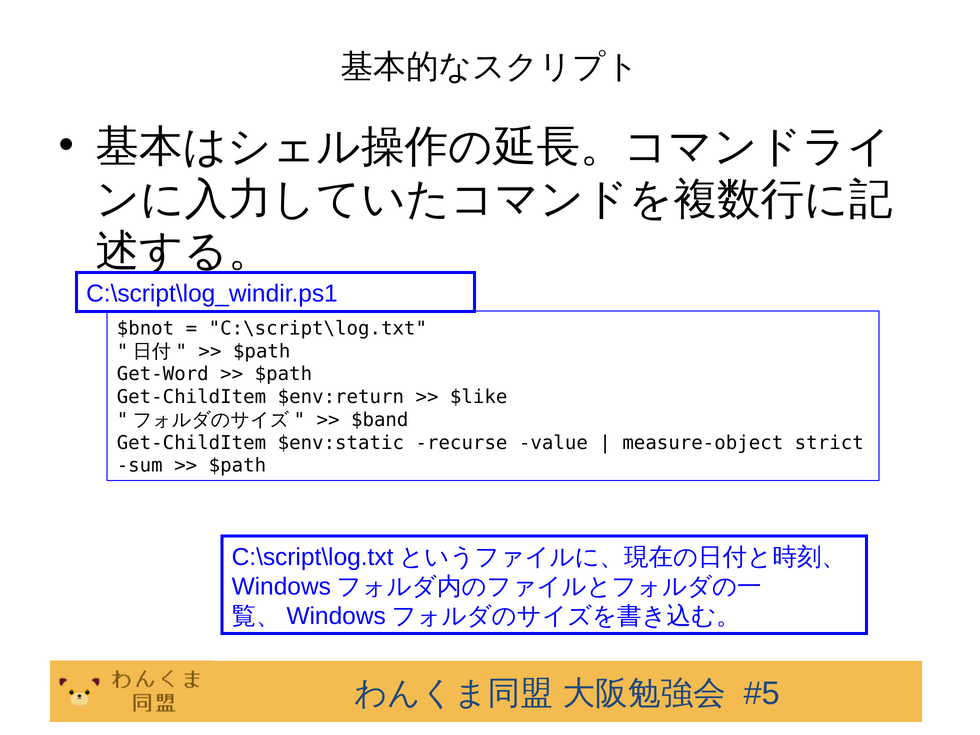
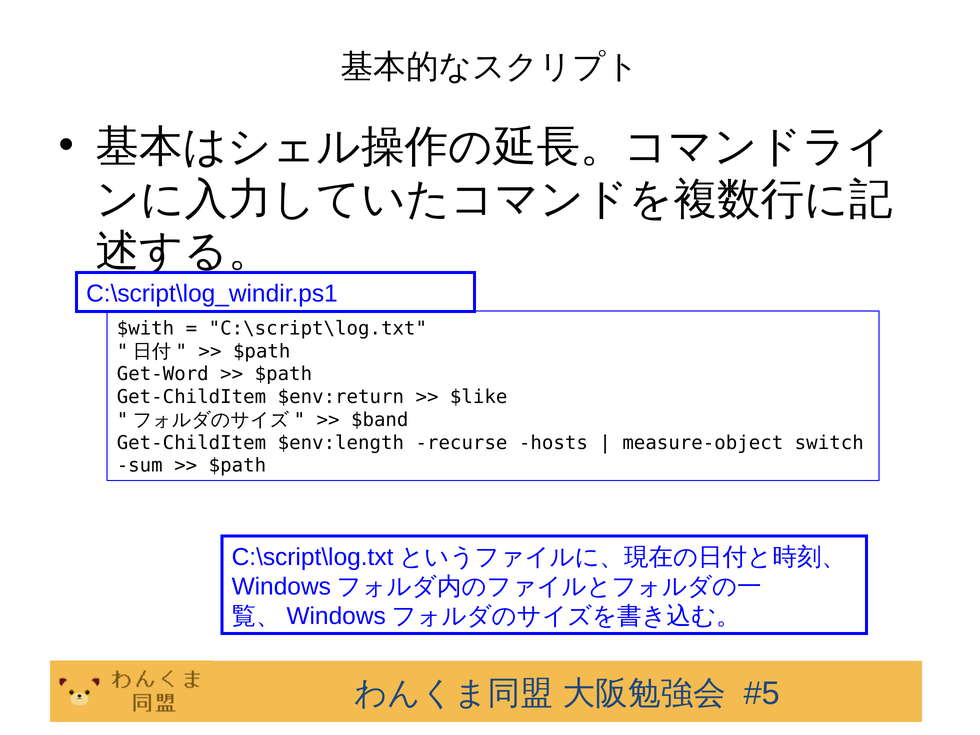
$bnot: $bnot -> $with (146, 328)
$env:static: $env:static -> $env:length (341, 443)
value: value -> hosts (553, 443)
strict: strict -> switch (829, 443)
